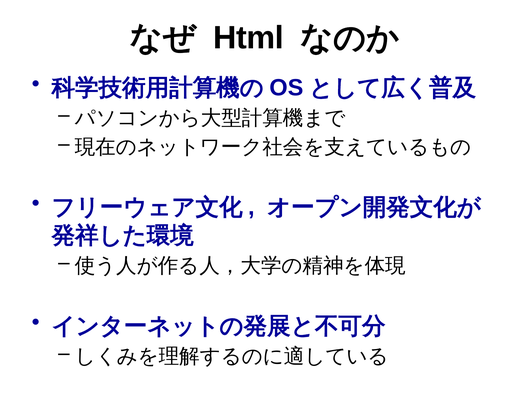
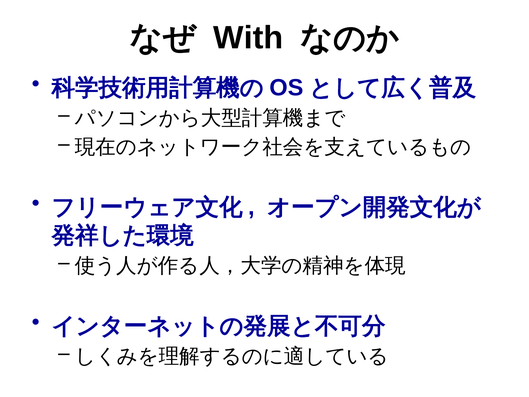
Html: Html -> With (248, 38)
